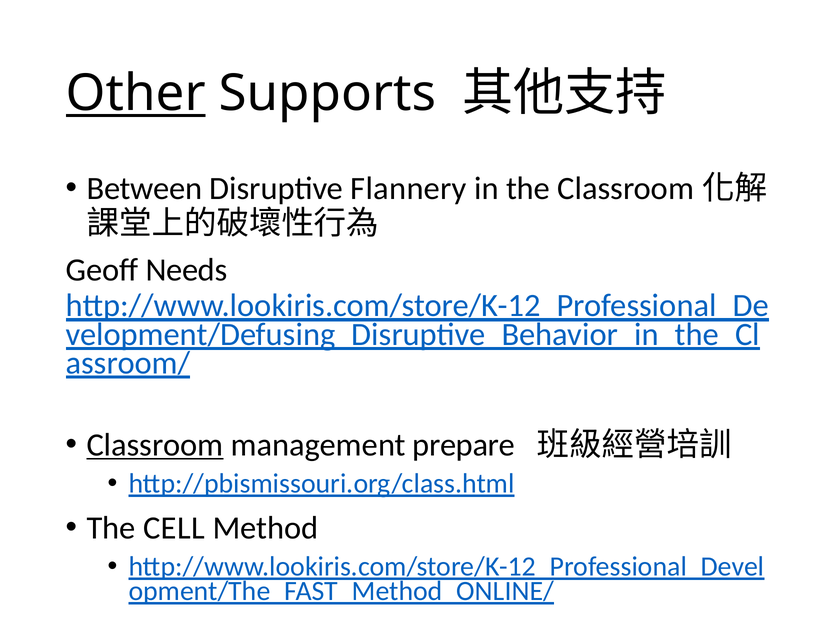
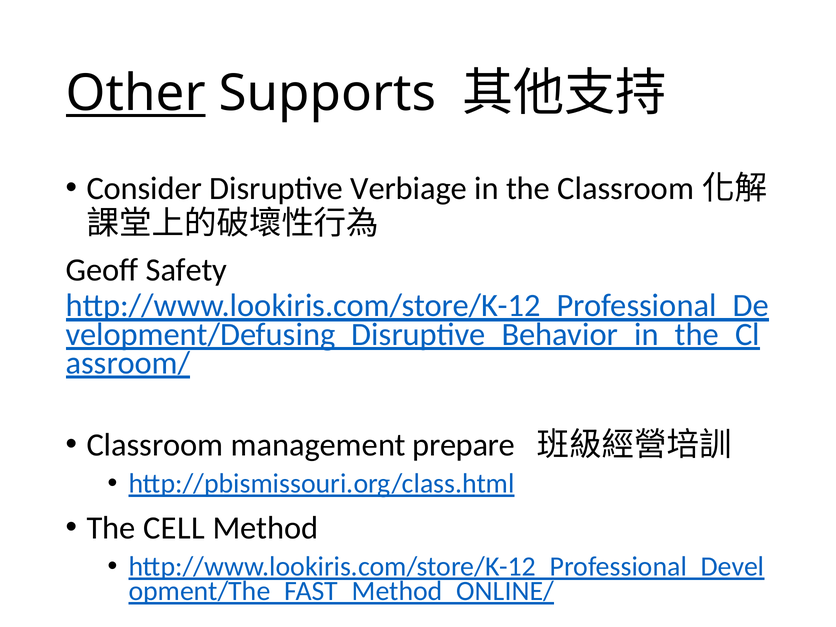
Between: Between -> Consider (144, 188)
Flannery: Flannery -> Verbiage (409, 188)
Needs: Needs -> Safety (186, 270)
Classroom underline: present -> none (155, 445)
